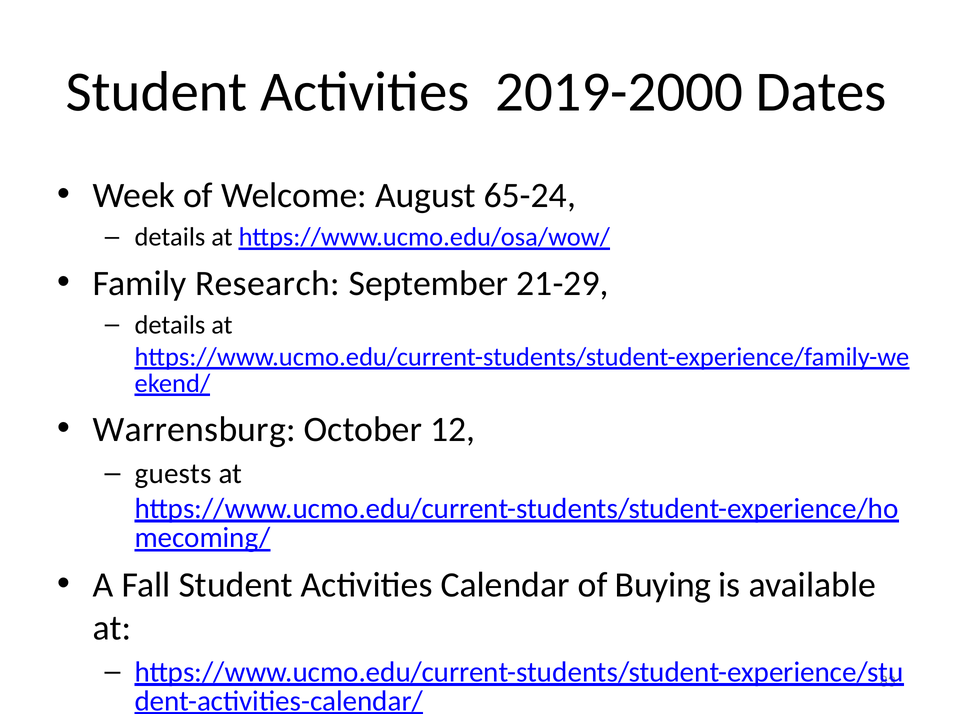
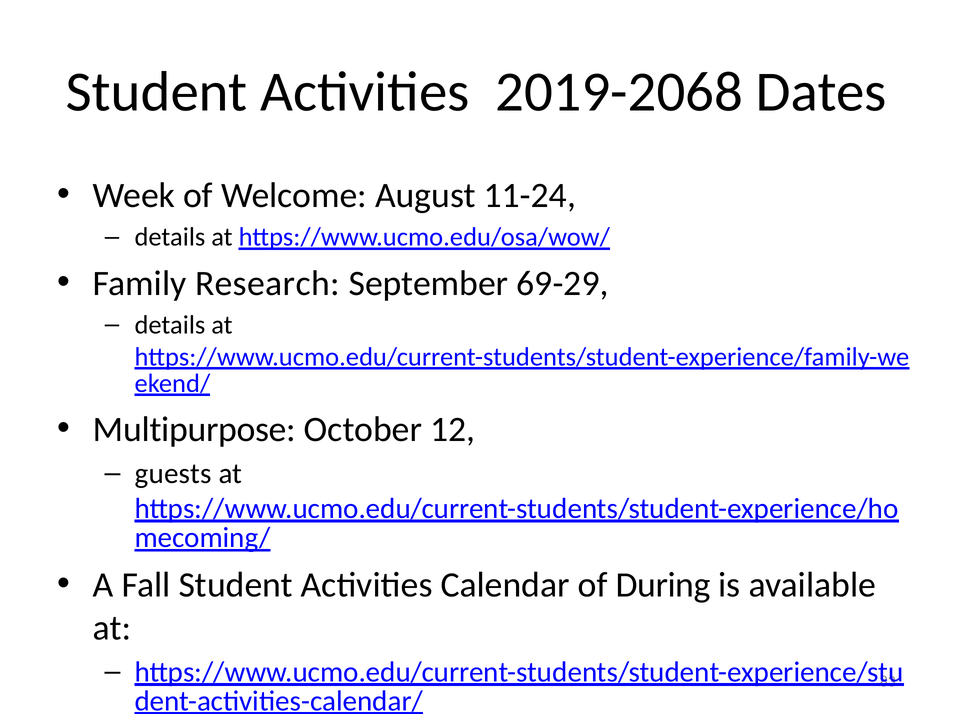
2019-2000: 2019-2000 -> 2019-2068 (619, 92)
65-24: 65-24 -> 11-24 (530, 195)
21-29: 21-29 -> 69-29 (562, 284)
Warrensburg: Warrensburg -> Multipurpose (194, 430)
Buying: Buying -> During (663, 586)
